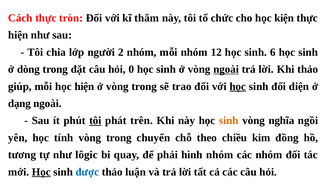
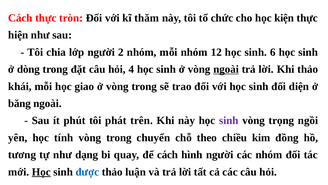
0: 0 -> 4 (131, 69)
giúp: giúp -> khái (20, 86)
học hiện: hiện -> giao (84, 86)
học underline: present -> none (238, 86)
dạng: dạng -> băng (19, 103)
tôi underline: present -> none (95, 120)
sinh colour: orange -> purple (229, 120)
nghĩa: nghĩa -> trọng (281, 120)
lôgic: lôgic -> dạng (87, 154)
để phải: phải -> cách (168, 154)
hình nhóm: nhóm -> người (220, 154)
